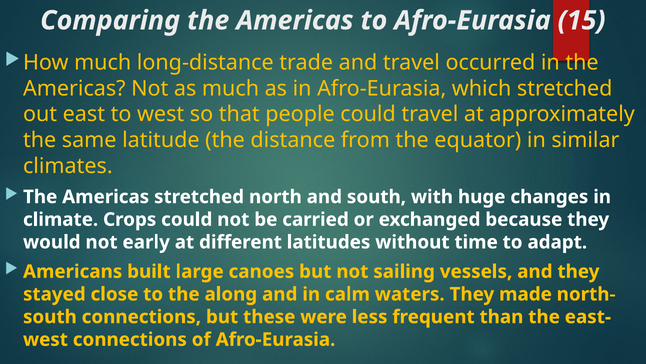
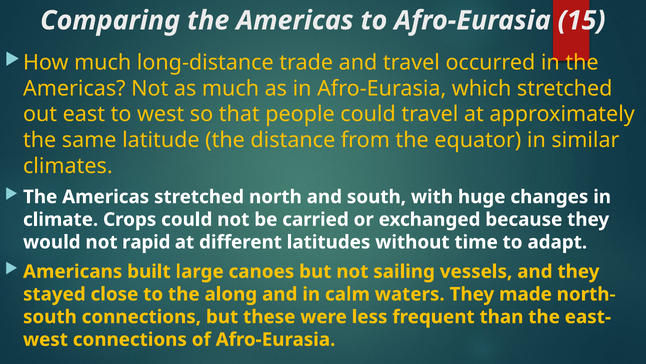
early: early -> rapid (146, 242)
